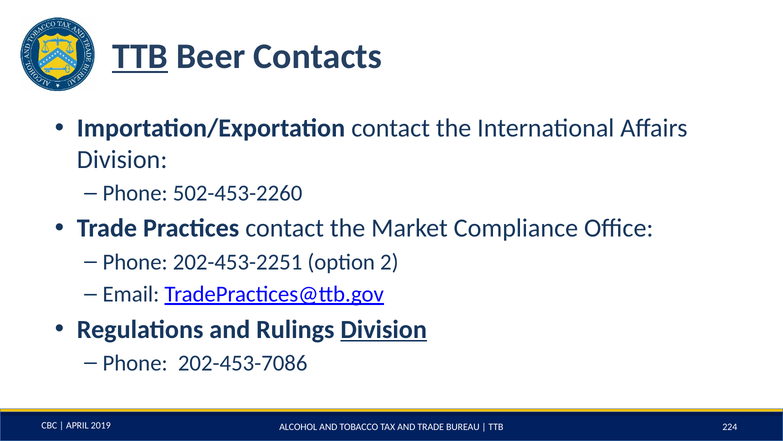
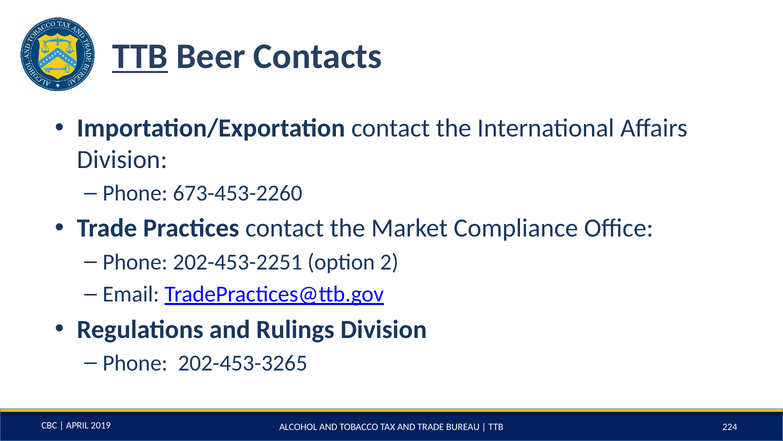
502-453-2260: 502-453-2260 -> 673-453-2260 (238, 193)
Division underline: present -> none (384, 329)
202-453-7086: 202-453-7086 -> 202-453-3265 (243, 363)
